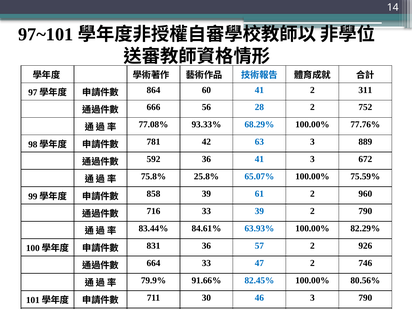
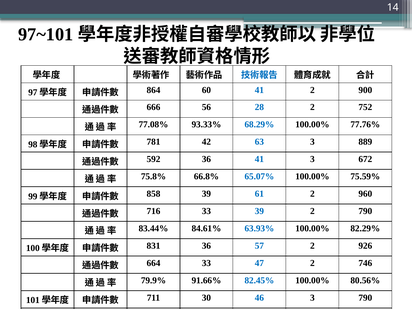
311: 311 -> 900 (365, 90)
25.8%: 25.8% -> 66.8% (206, 177)
